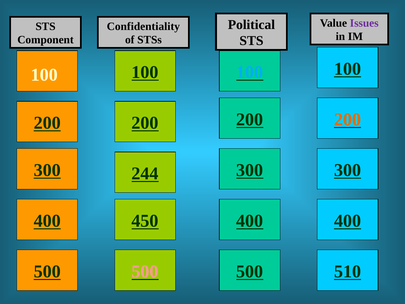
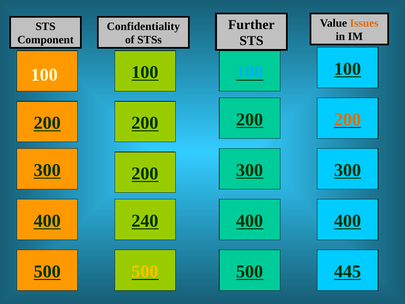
Issues colour: purple -> orange (364, 23)
Political: Political -> Further (251, 25)
244: 244 -> 200 (145, 173)
450: 450 -> 240 (145, 221)
500 colour: pink -> yellow (145, 271)
510: 510 -> 445 (348, 271)
